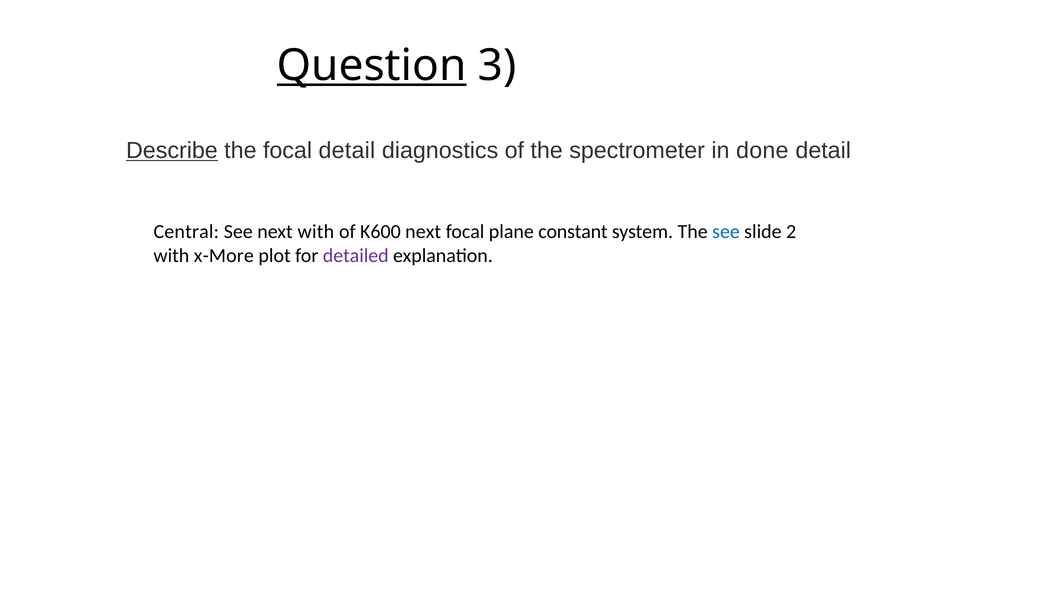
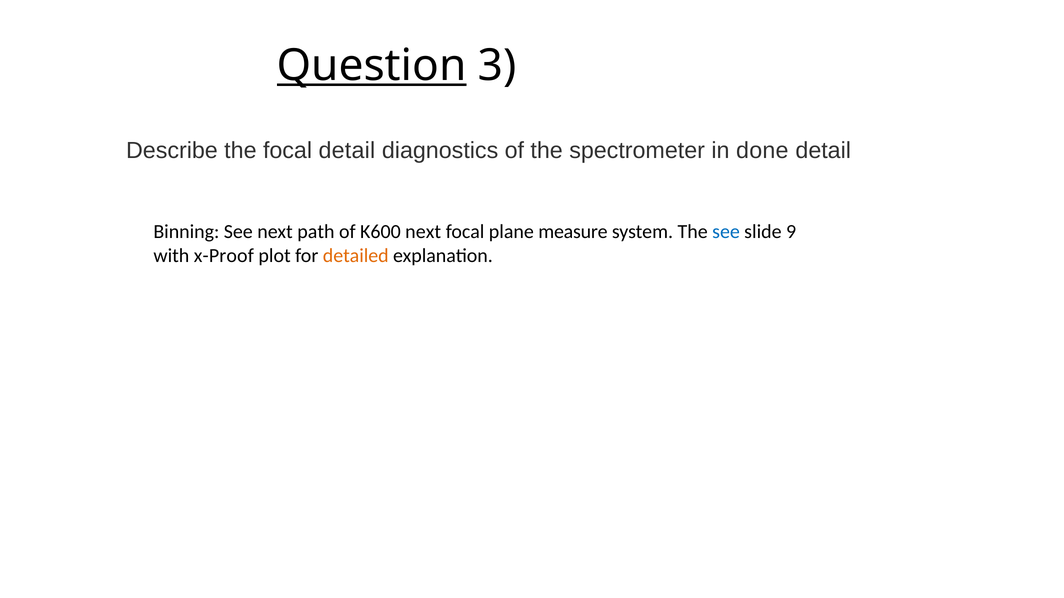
Describe underline: present -> none (172, 151)
Central: Central -> Binning (186, 232)
next with: with -> path (316, 232)
constant: constant -> measure (573, 232)
2: 2 -> 9 (791, 232)
x-More: x-More -> x-Proof (224, 256)
detailed colour: purple -> orange (356, 256)
